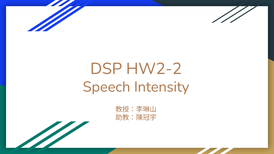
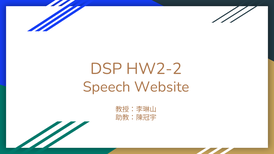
Intensity: Intensity -> Website (162, 87)
